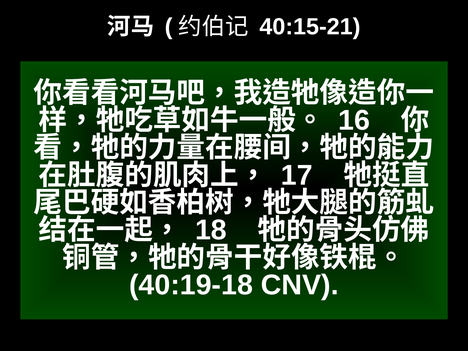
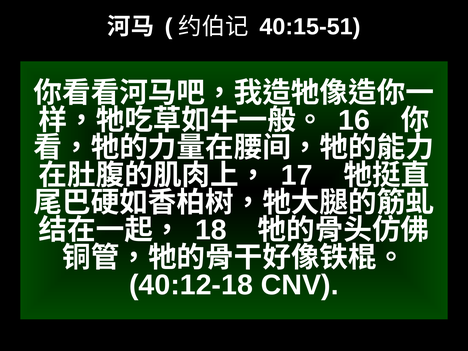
40:15-21: 40:15-21 -> 40:15-51 (310, 27)
40:19-18: 40:19-18 -> 40:12-18 (191, 285)
